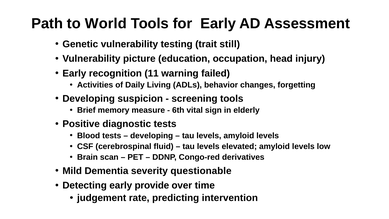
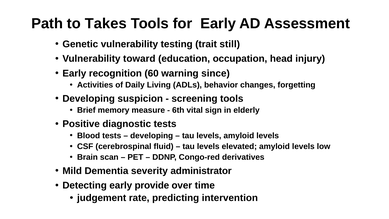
World: World -> Takes (106, 23)
picture: picture -> toward (139, 59)
11: 11 -> 60 (152, 73)
failed: failed -> since (216, 73)
questionable: questionable -> administrator (201, 171)
